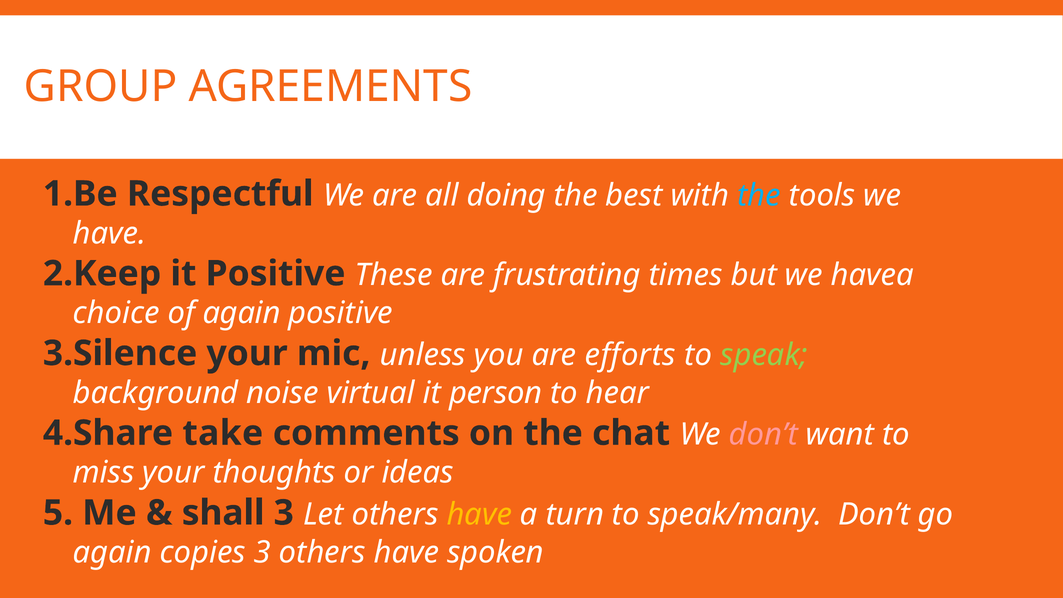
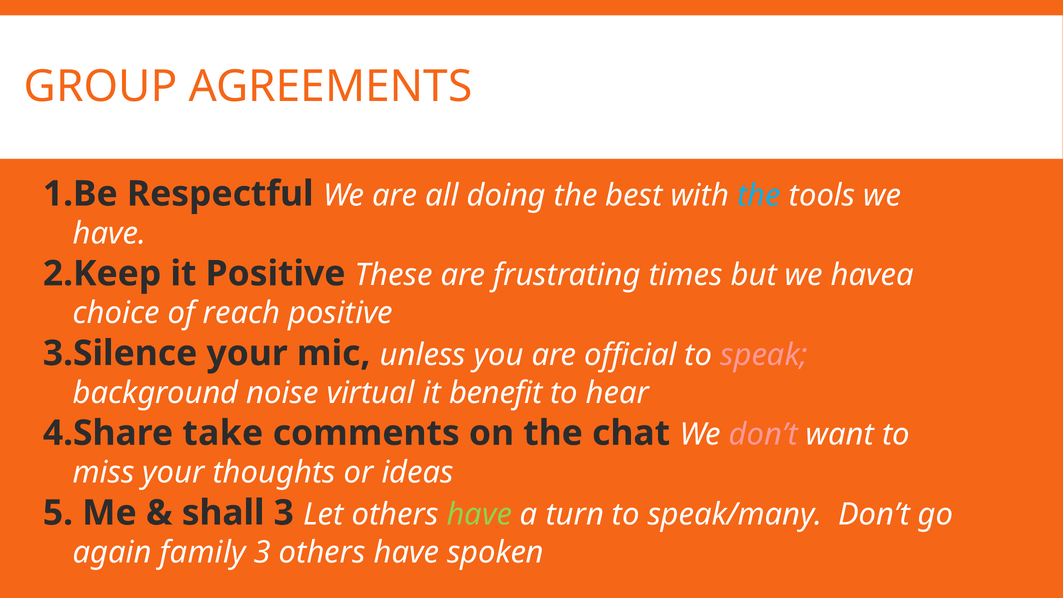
of again: again -> reach (241, 313)
efforts: efforts -> official (630, 355)
speak colour: light green -> pink (764, 355)
person: person -> benefit (496, 393)
have colour: yellow -> light green (479, 514)
copies: copies -> family (203, 552)
